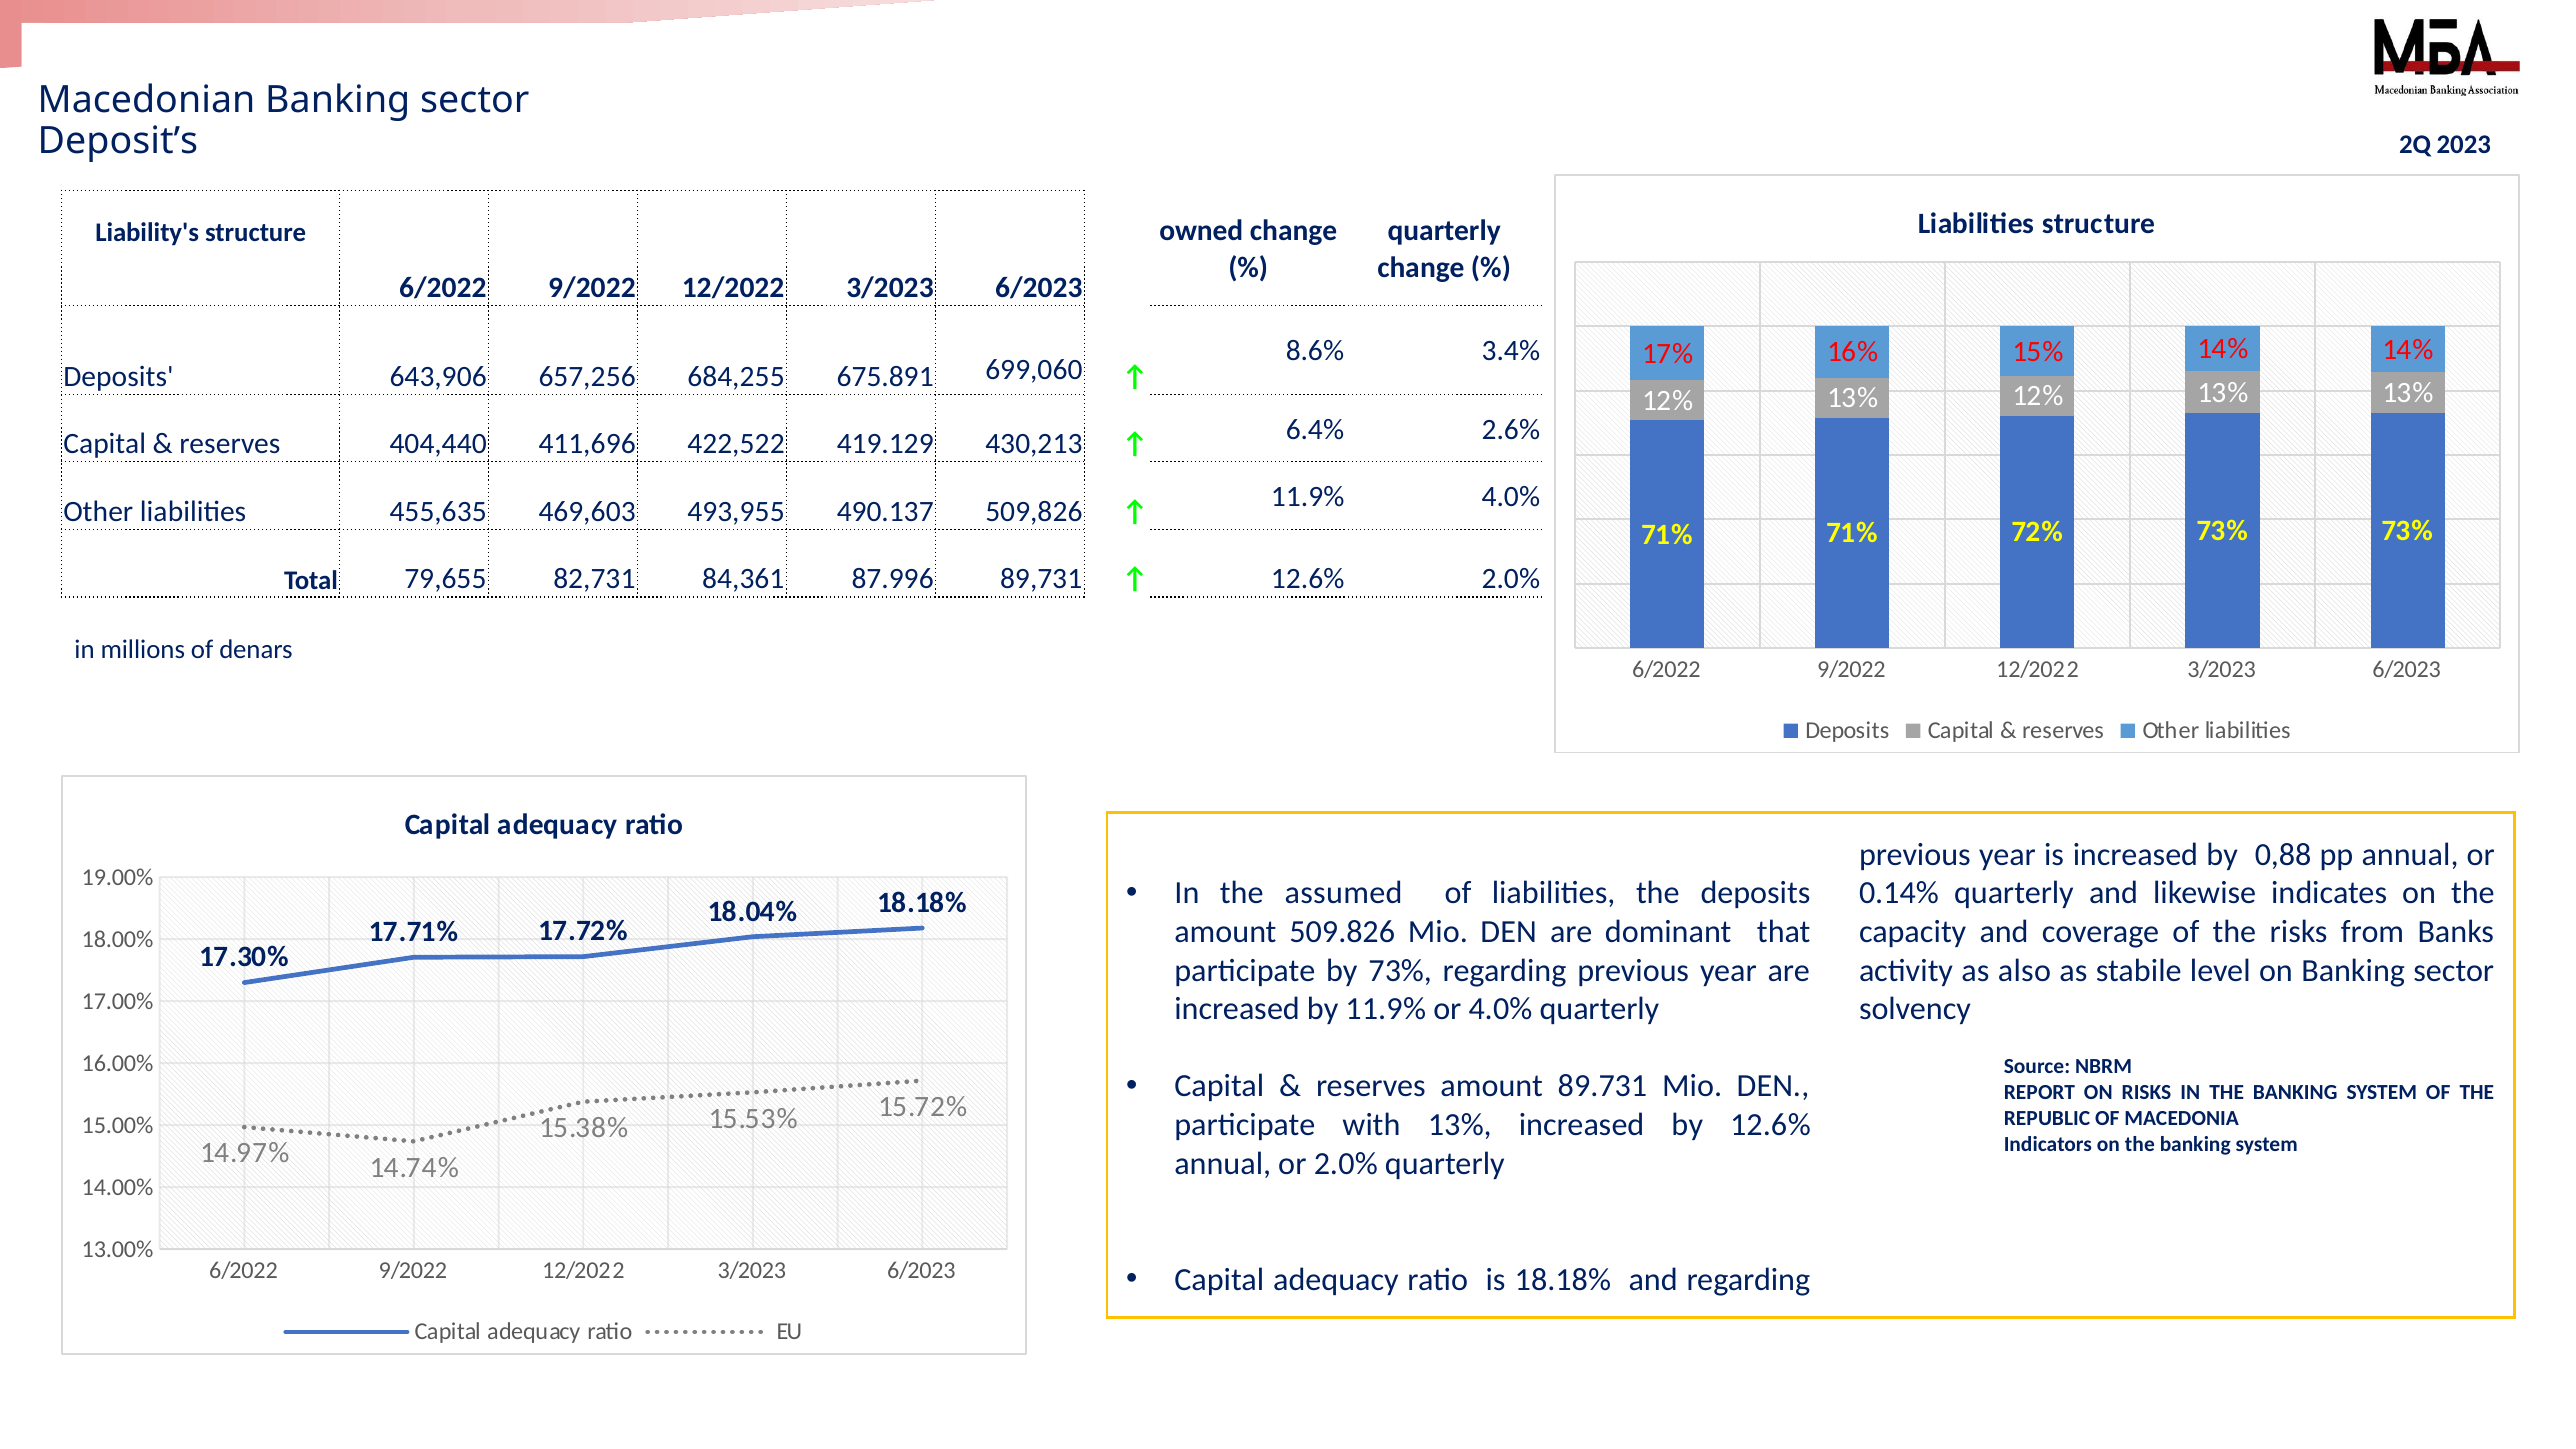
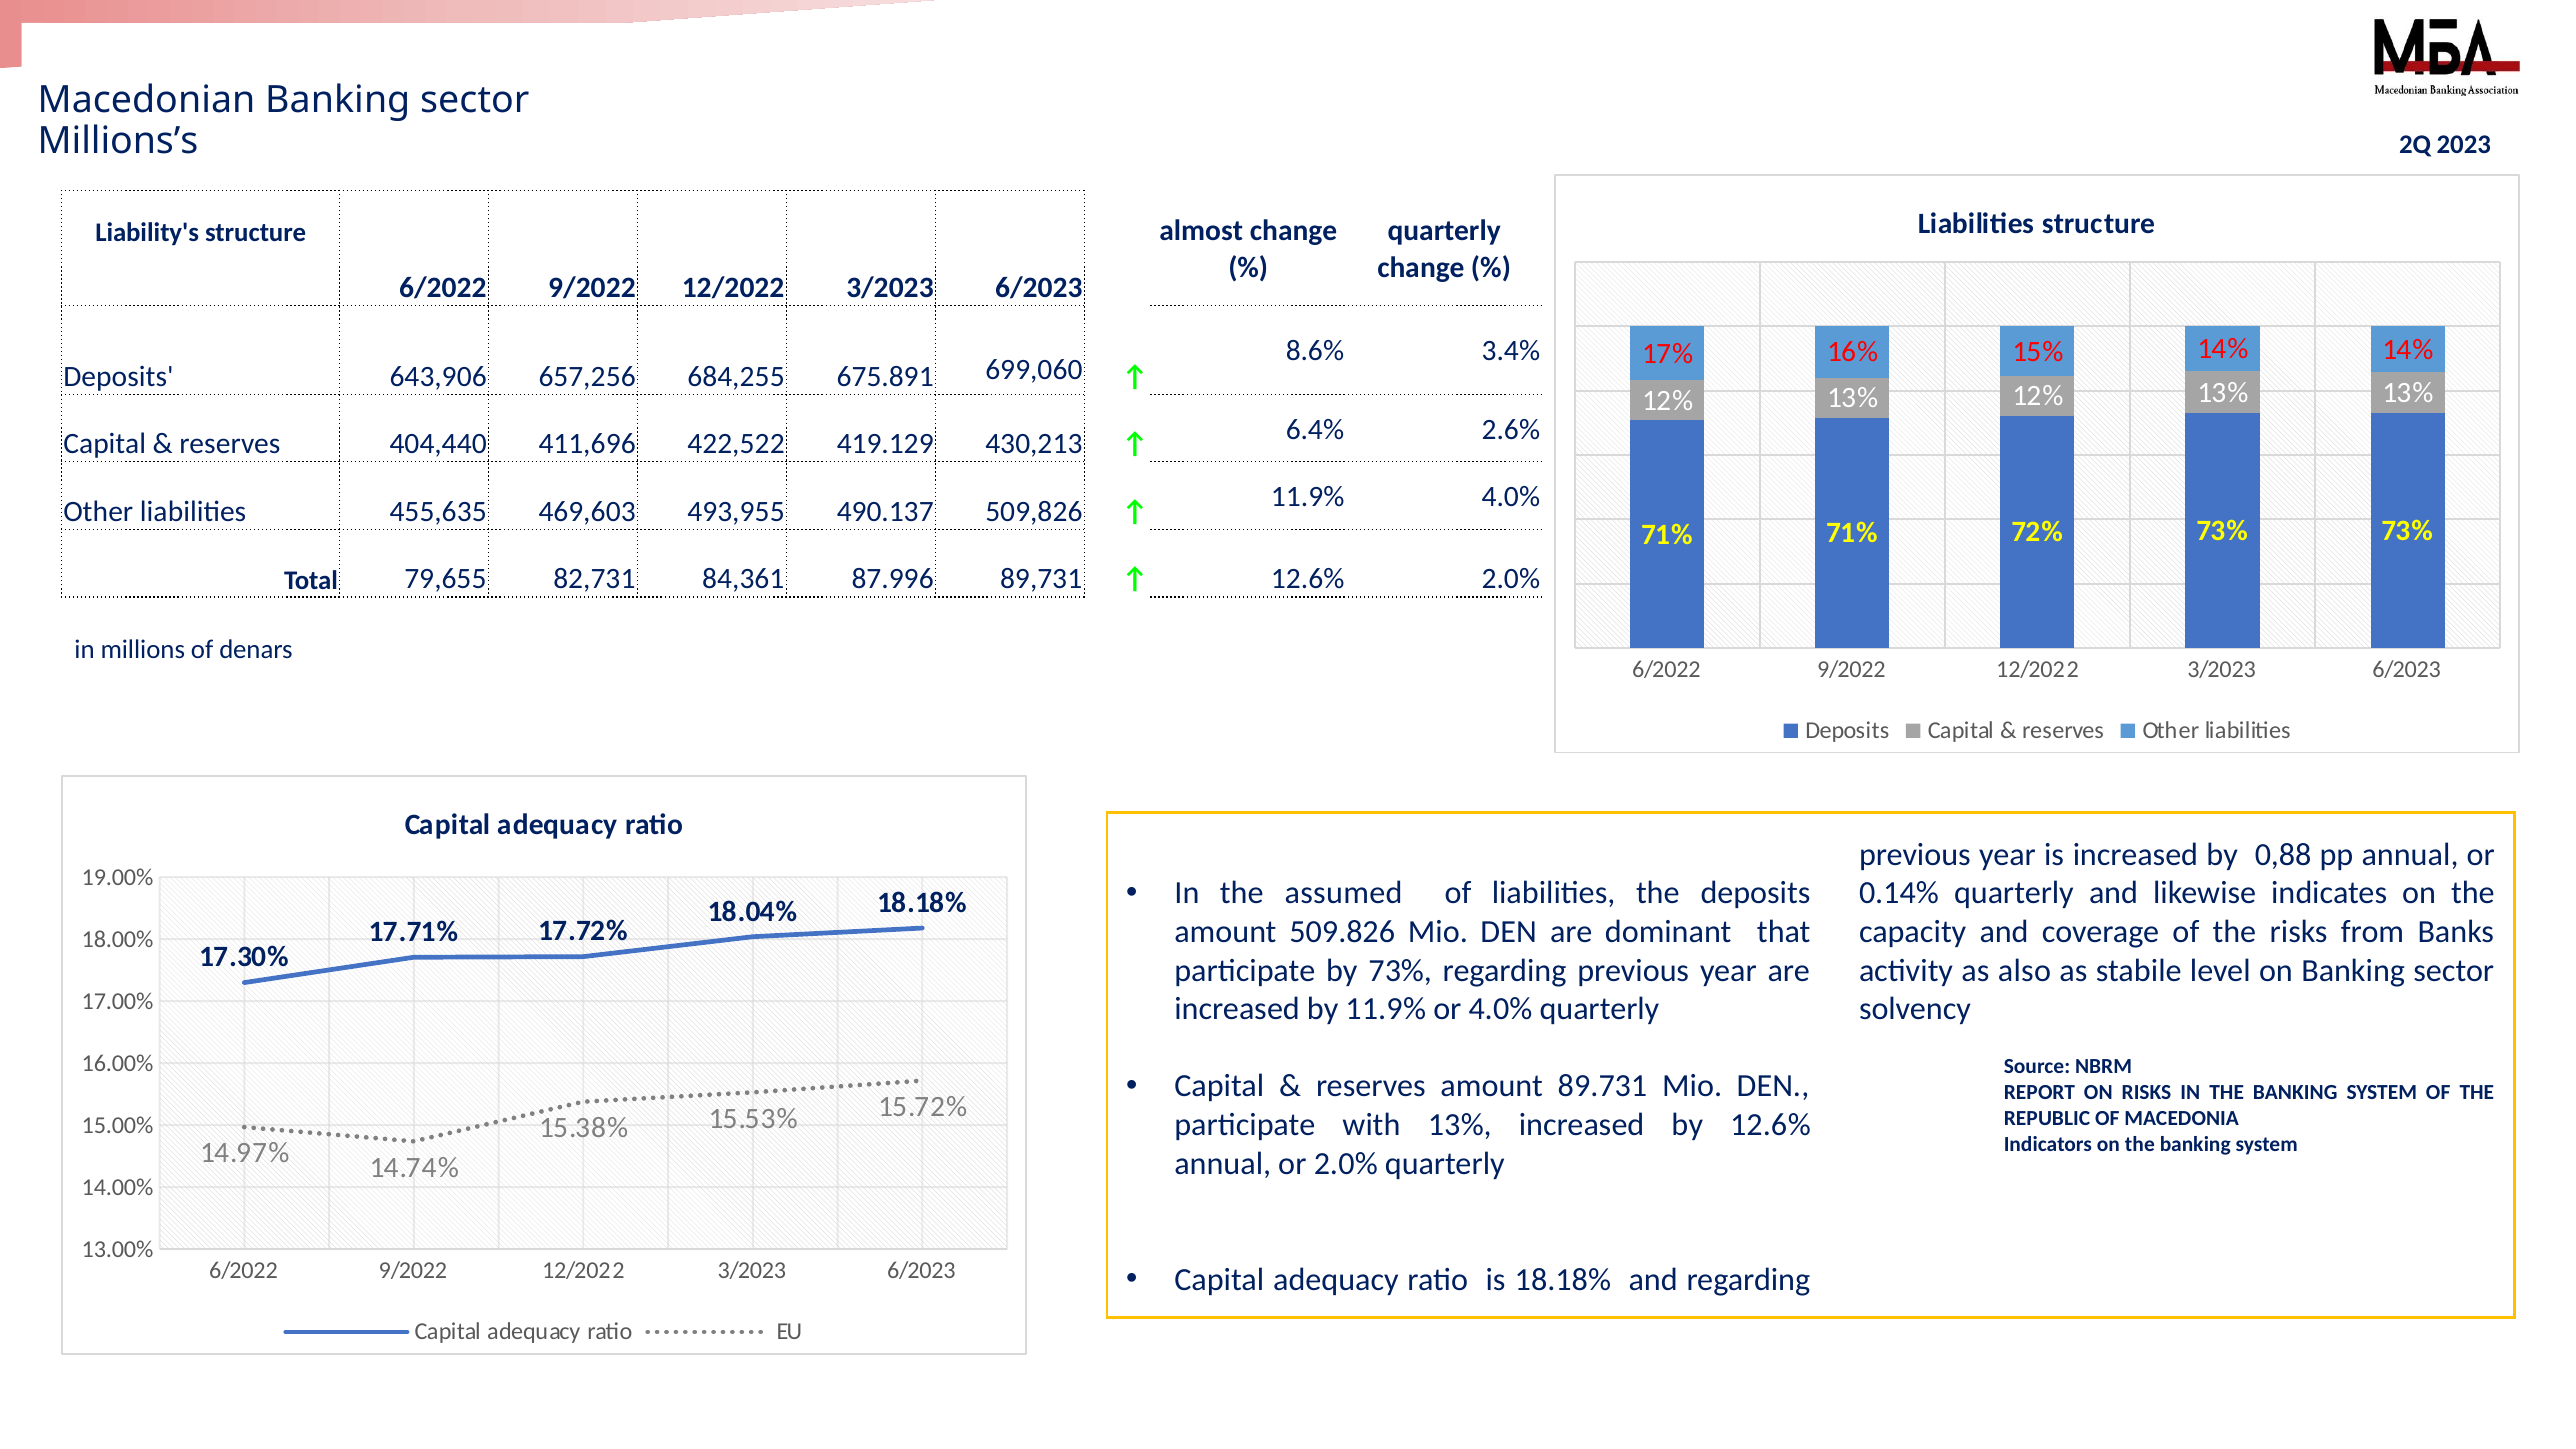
Deposit’s: Deposit’s -> Millions’s (118, 141)
owned: owned -> almost (1201, 231)
